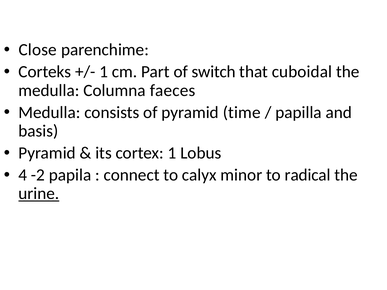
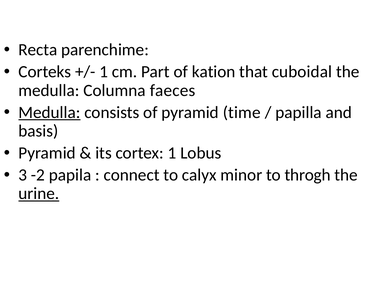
Close: Close -> Recta (38, 50)
switch: switch -> kation (214, 72)
Medulla underline: none -> present (49, 112)
4: 4 -> 3 (23, 175)
radical: radical -> throgh (308, 175)
